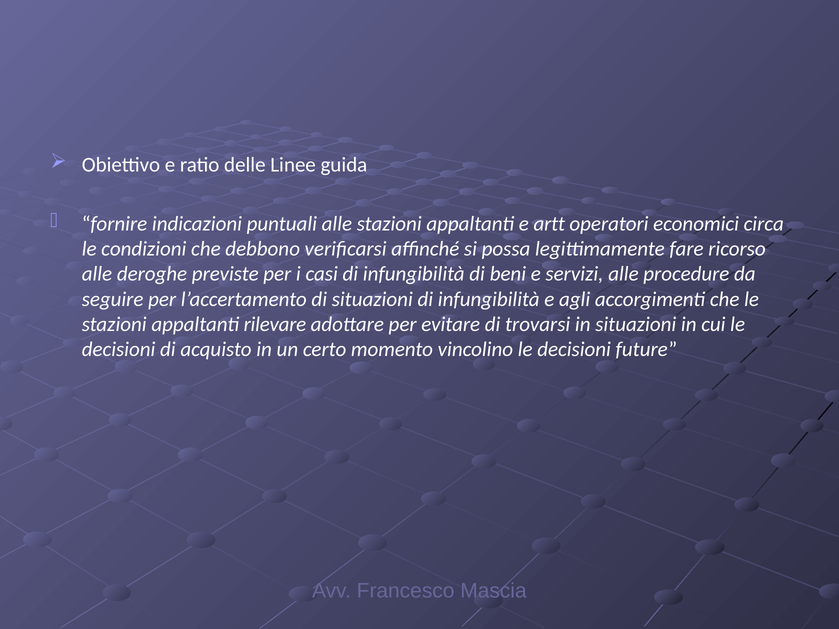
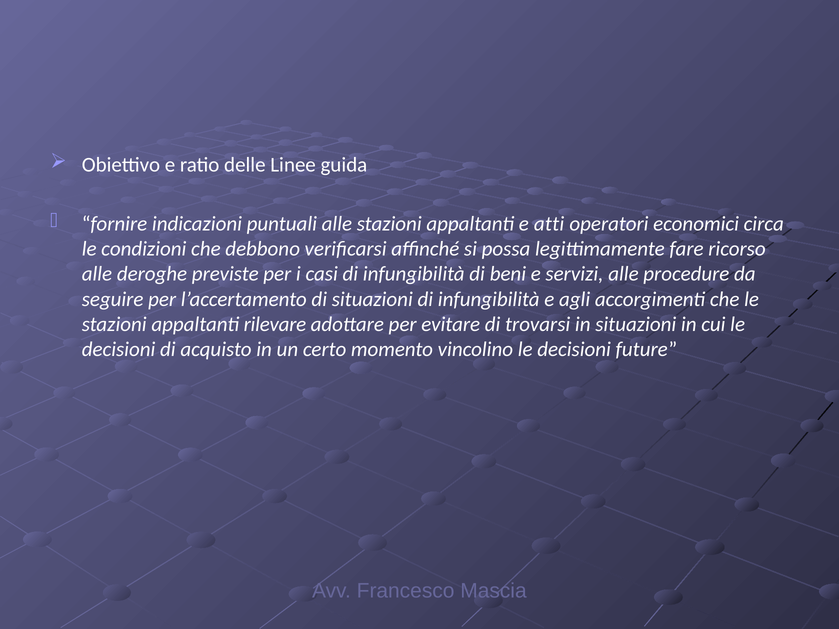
artt: artt -> atti (549, 224)
